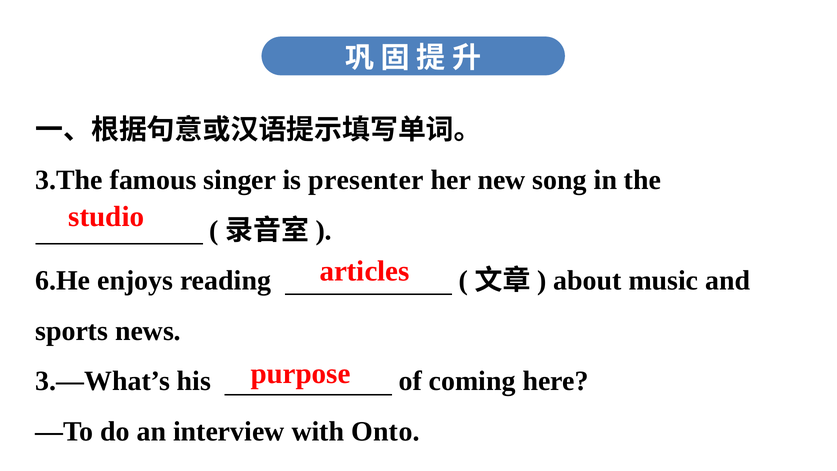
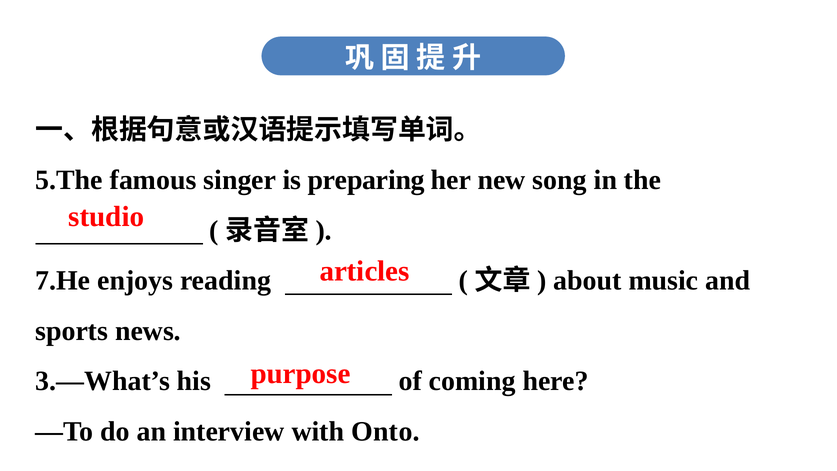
3.The: 3.The -> 5.The (69, 180)
presenter: presenter -> preparing (366, 180)
6.He: 6.He -> 7.He (63, 281)
